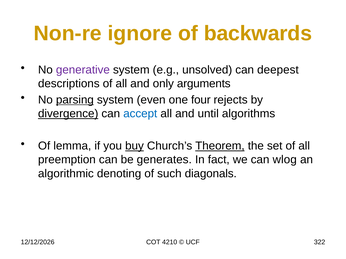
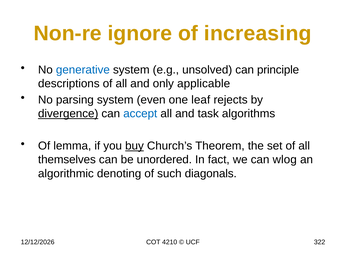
backwards: backwards -> increasing (258, 33)
generative colour: purple -> blue (83, 70)
deepest: deepest -> principle (278, 70)
arguments: arguments -> applicable (204, 84)
parsing underline: present -> none (75, 100)
four: four -> leaf (201, 100)
until: until -> task (208, 114)
Theorem underline: present -> none (220, 146)
preemption: preemption -> themselves (67, 160)
generates: generates -> unordered (164, 160)
